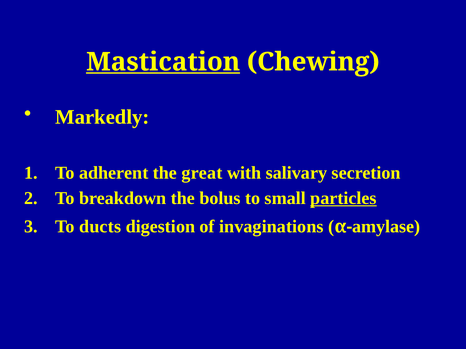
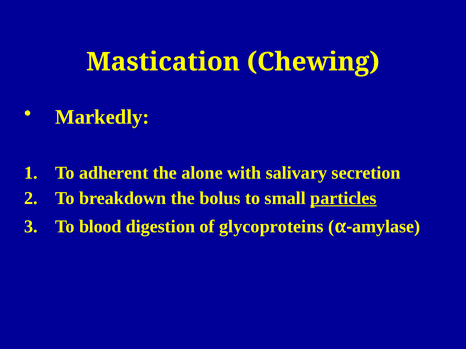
Mastication underline: present -> none (163, 62)
great: great -> alone (202, 173)
ducts: ducts -> blood (100, 227)
invaginations: invaginations -> glycoproteins (271, 227)
